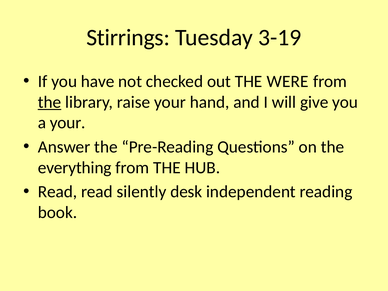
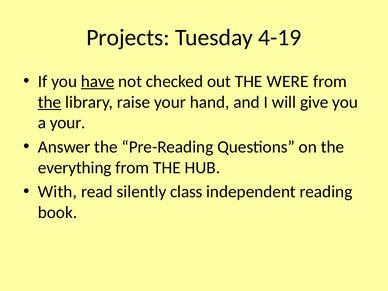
Stirrings: Stirrings -> Projects (128, 38)
3-19: 3-19 -> 4-19 (280, 38)
have underline: none -> present (98, 81)
Read: Read -> With (57, 192)
desk: desk -> class (186, 192)
